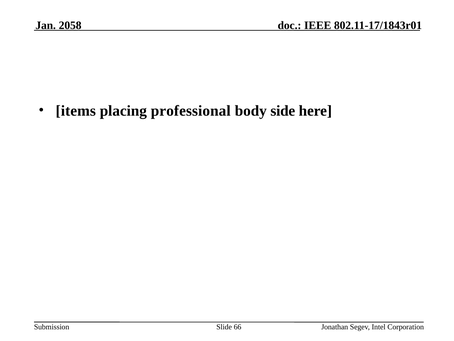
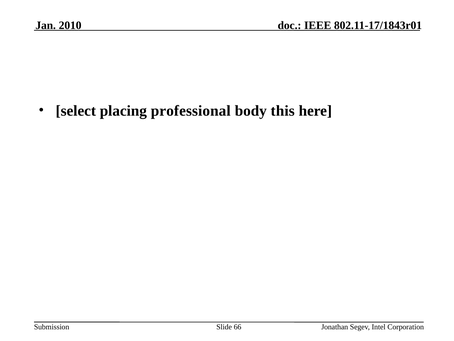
2058: 2058 -> 2010 (70, 25)
items: items -> select (76, 111)
side: side -> this (283, 111)
